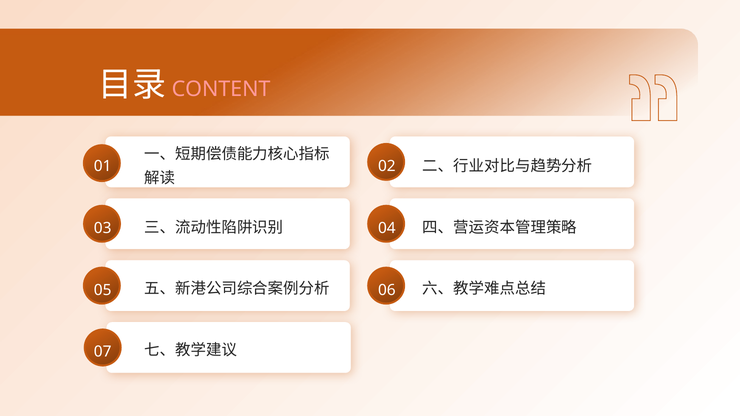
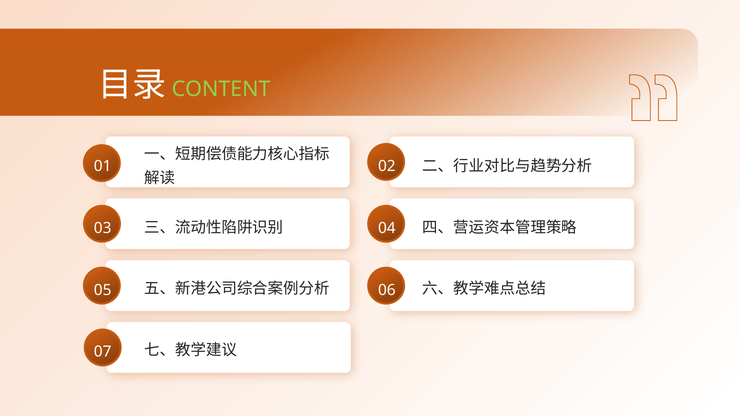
CONTENT colour: pink -> light green (221, 89)
